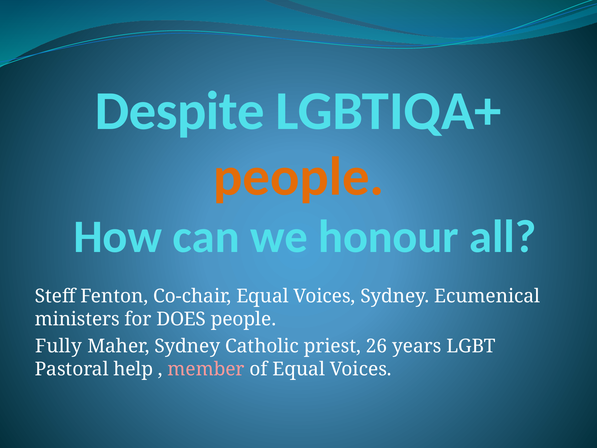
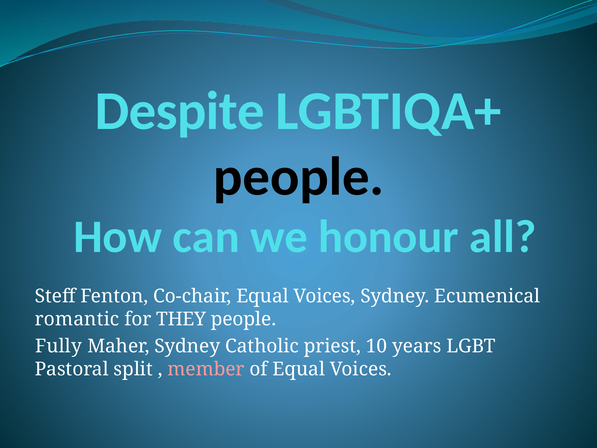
people colour: orange -> black (299, 177)
ministers: ministers -> romantic (77, 319)
DOES: DOES -> THEY (181, 319)
26: 26 -> 10 (376, 346)
help: help -> split (133, 369)
